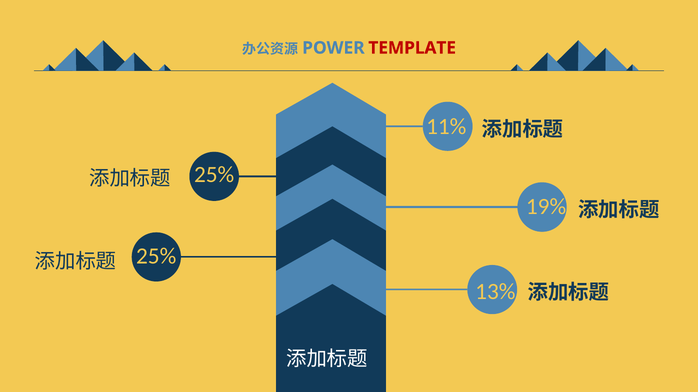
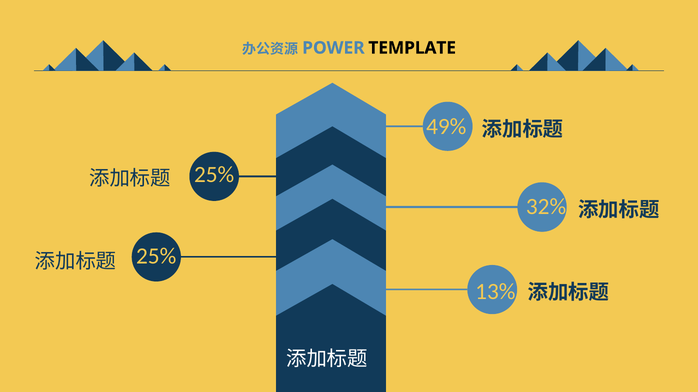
TEMPLATE colour: red -> black (412, 48)
11%: 11% -> 49% (446, 127)
19%: 19% -> 32% (546, 207)
